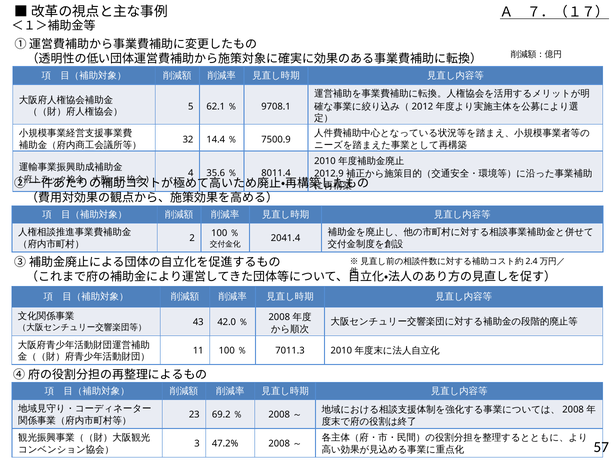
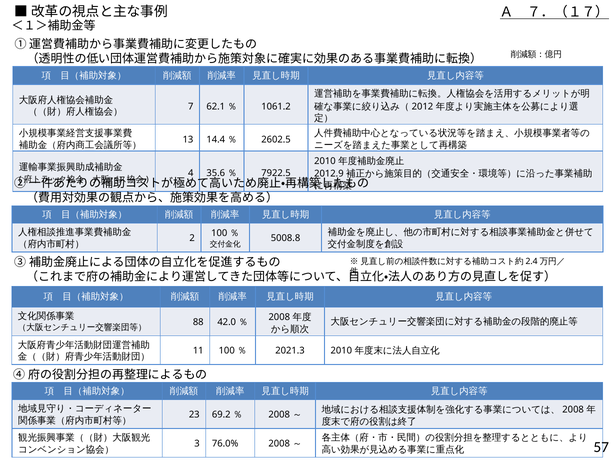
5: 5 -> 7 (191, 106)
9708.1: 9708.1 -> 1061.2 (276, 106)
32: 32 -> 13 (188, 140)
7500.9: 7500.9 -> 2602.5 (276, 140)
8011.4: 8011.4 -> 7922.5 (276, 173)
2041.4: 2041.4 -> 5008.8 (286, 238)
43: 43 -> 88 (198, 322)
7011.3: 7011.3 -> 2021.3 (290, 351)
47.2%: 47.2% -> 76.0% (225, 444)
